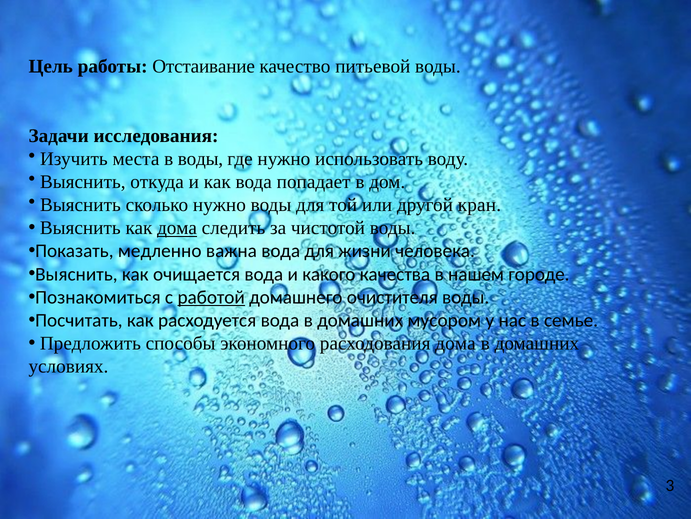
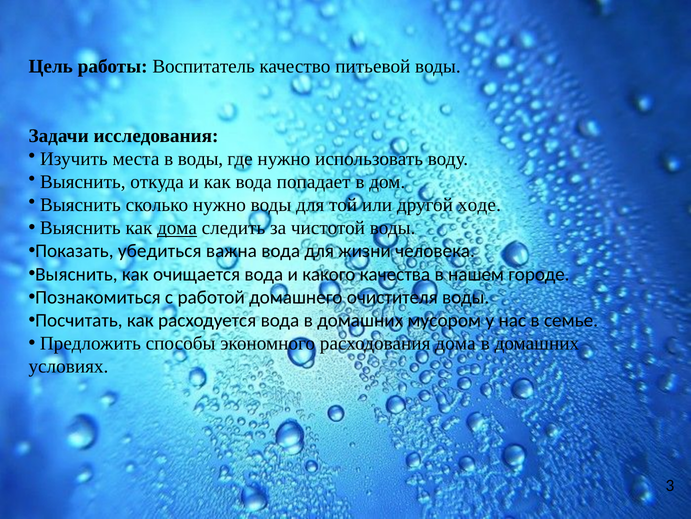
Отстаивание: Отстаивание -> Воспитатель (204, 66)
кран: кран -> ходе (479, 205)
медленно: медленно -> убедиться (160, 251)
работой underline: present -> none (211, 297)
